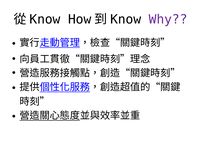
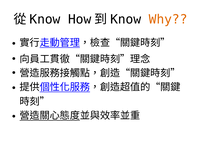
Why colour: purple -> orange (168, 19)
